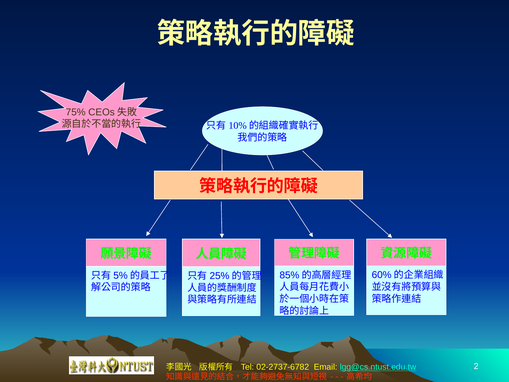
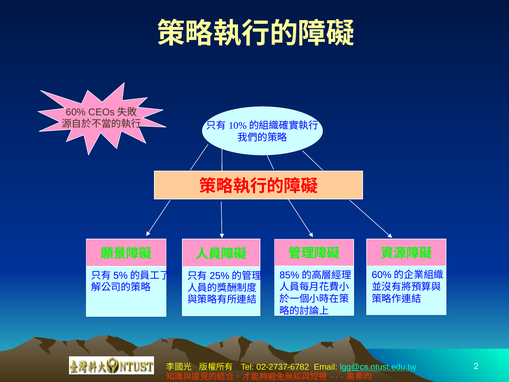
75%: 75% -> 60% (76, 112)
